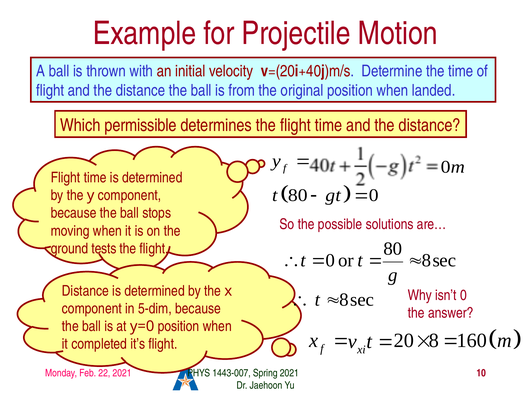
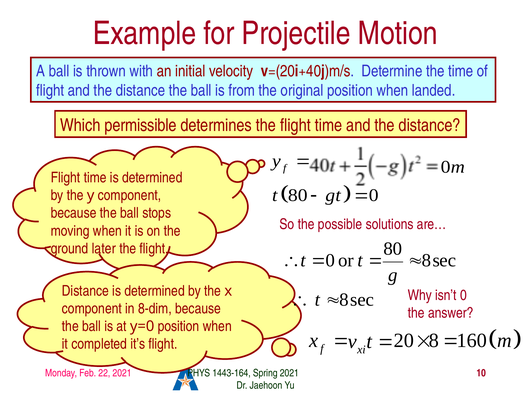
tests: tests -> later (104, 248)
5-dim: 5-dim -> 8-dim (155, 308)
1443-007: 1443-007 -> 1443-164 (232, 372)
